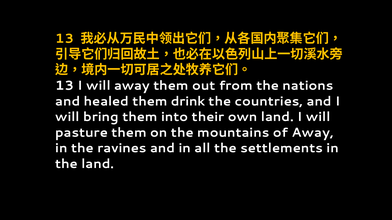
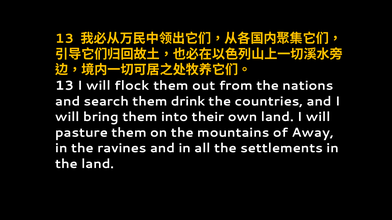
will away: away -> flock (132, 86)
healed: healed -> search (106, 101)
